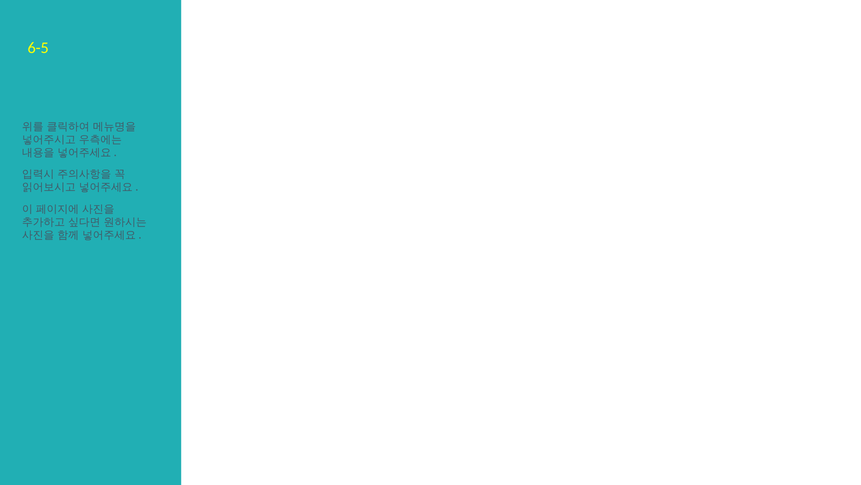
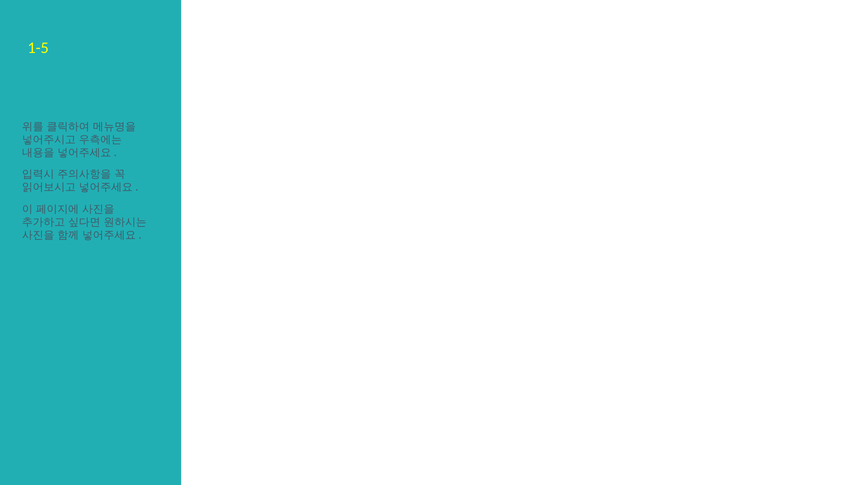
6-5: 6-5 -> 1-5 (38, 48)
